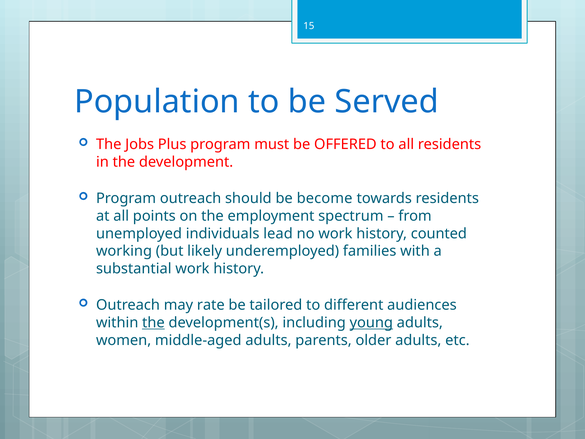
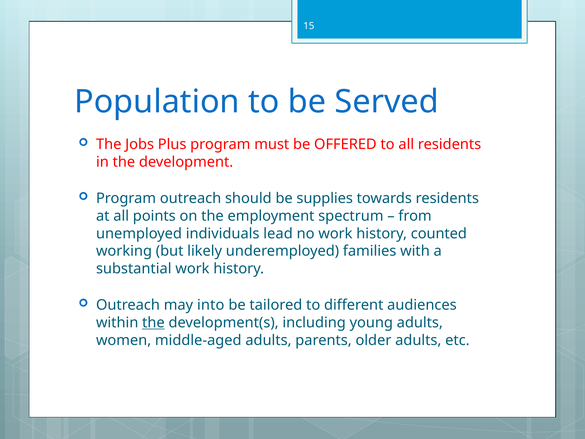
become: become -> supplies (325, 198)
rate: rate -> into (211, 305)
young underline: present -> none (371, 322)
